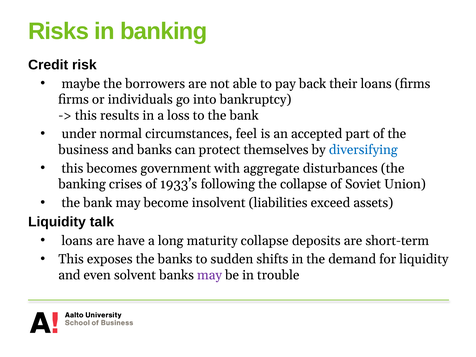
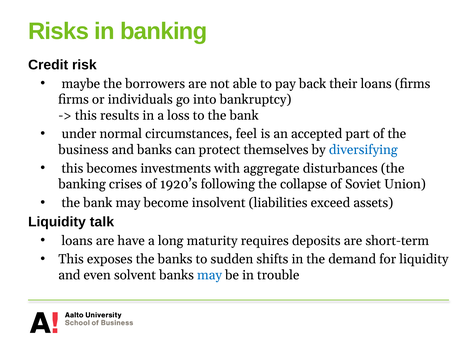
government: government -> investments (176, 168)
1933’s: 1933’s -> 1920’s (179, 184)
maturity collapse: collapse -> requires (265, 241)
may colour: purple -> blue (210, 275)
